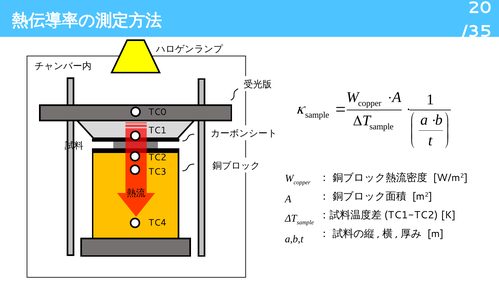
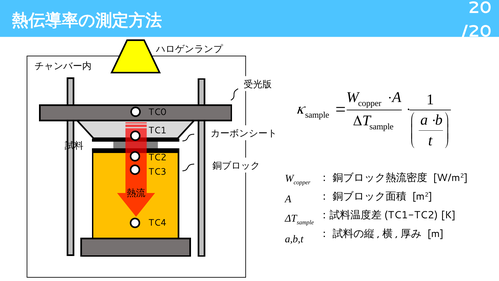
/35: /35 -> /20 (477, 31)
